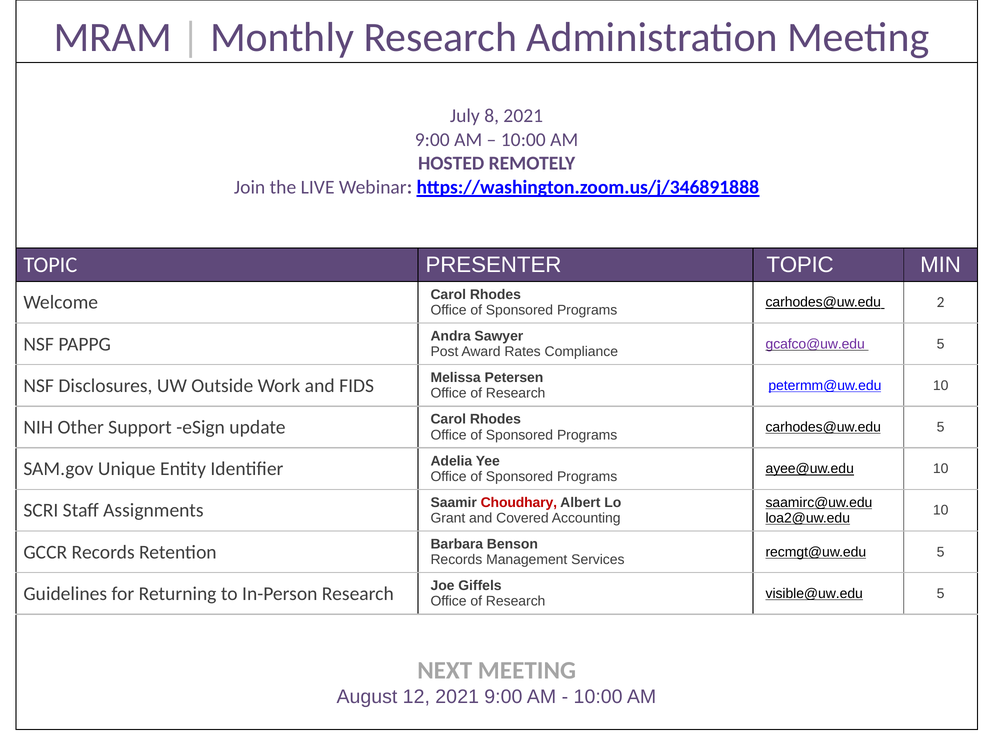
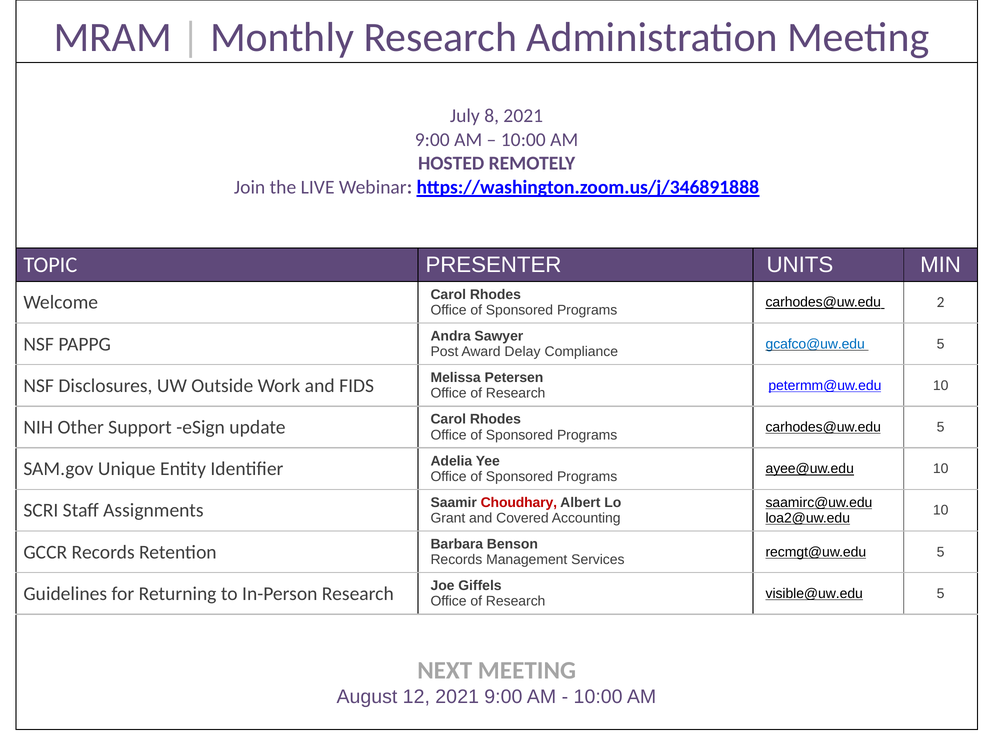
PRESENTER TOPIC: TOPIC -> UNITS (800, 265)
gcafco@uw.edu colour: purple -> blue (815, 344)
Rates: Rates -> Delay (523, 352)
